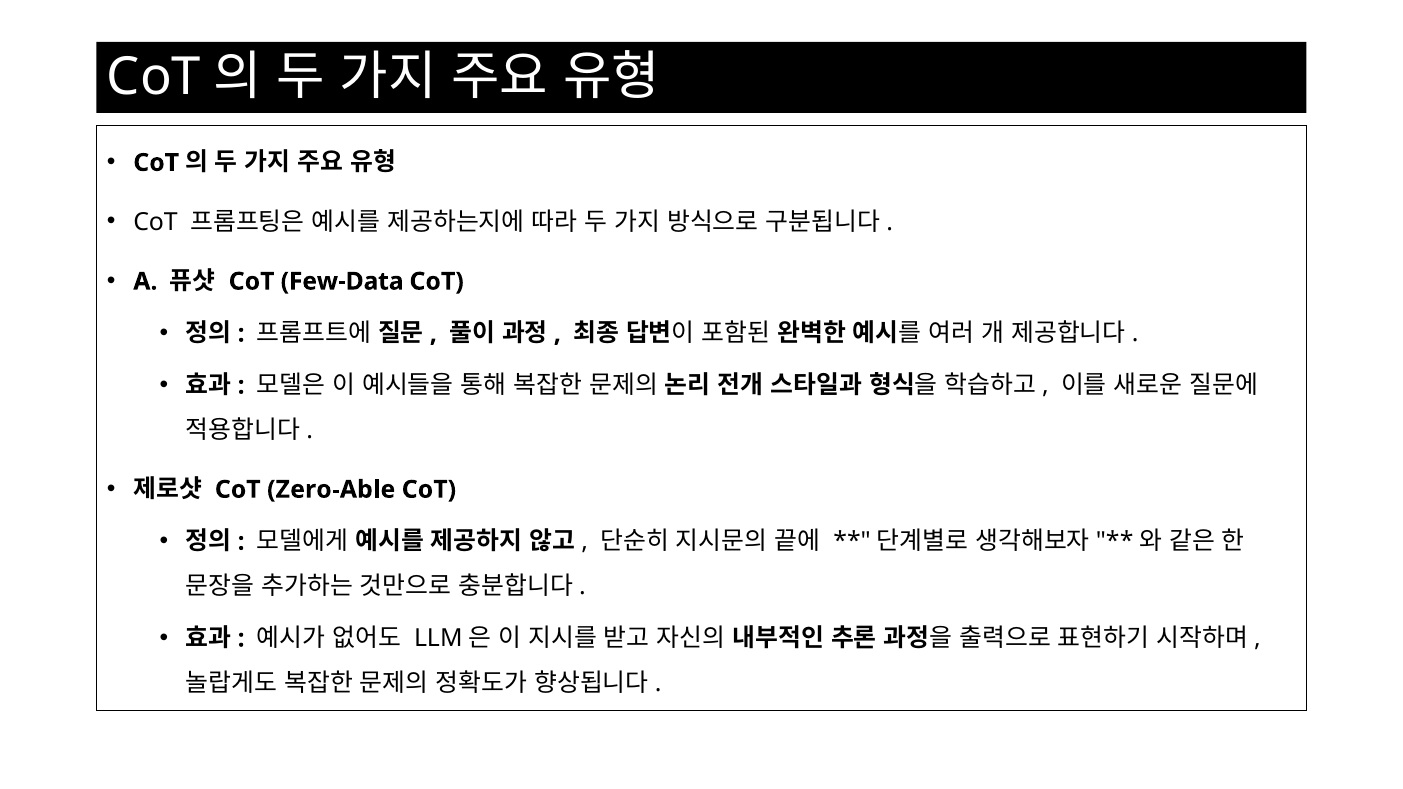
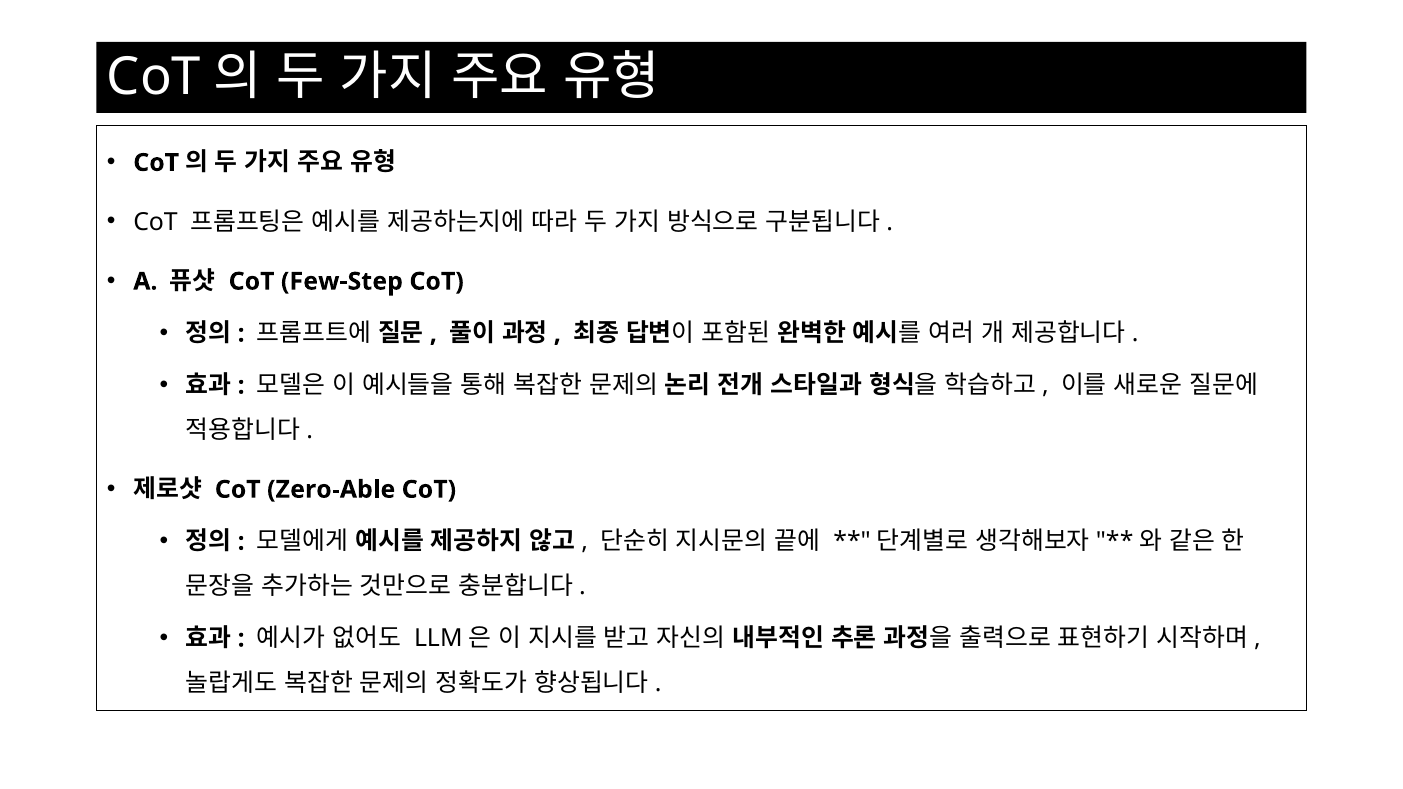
Few-Data: Few-Data -> Few-Step (342, 281)
